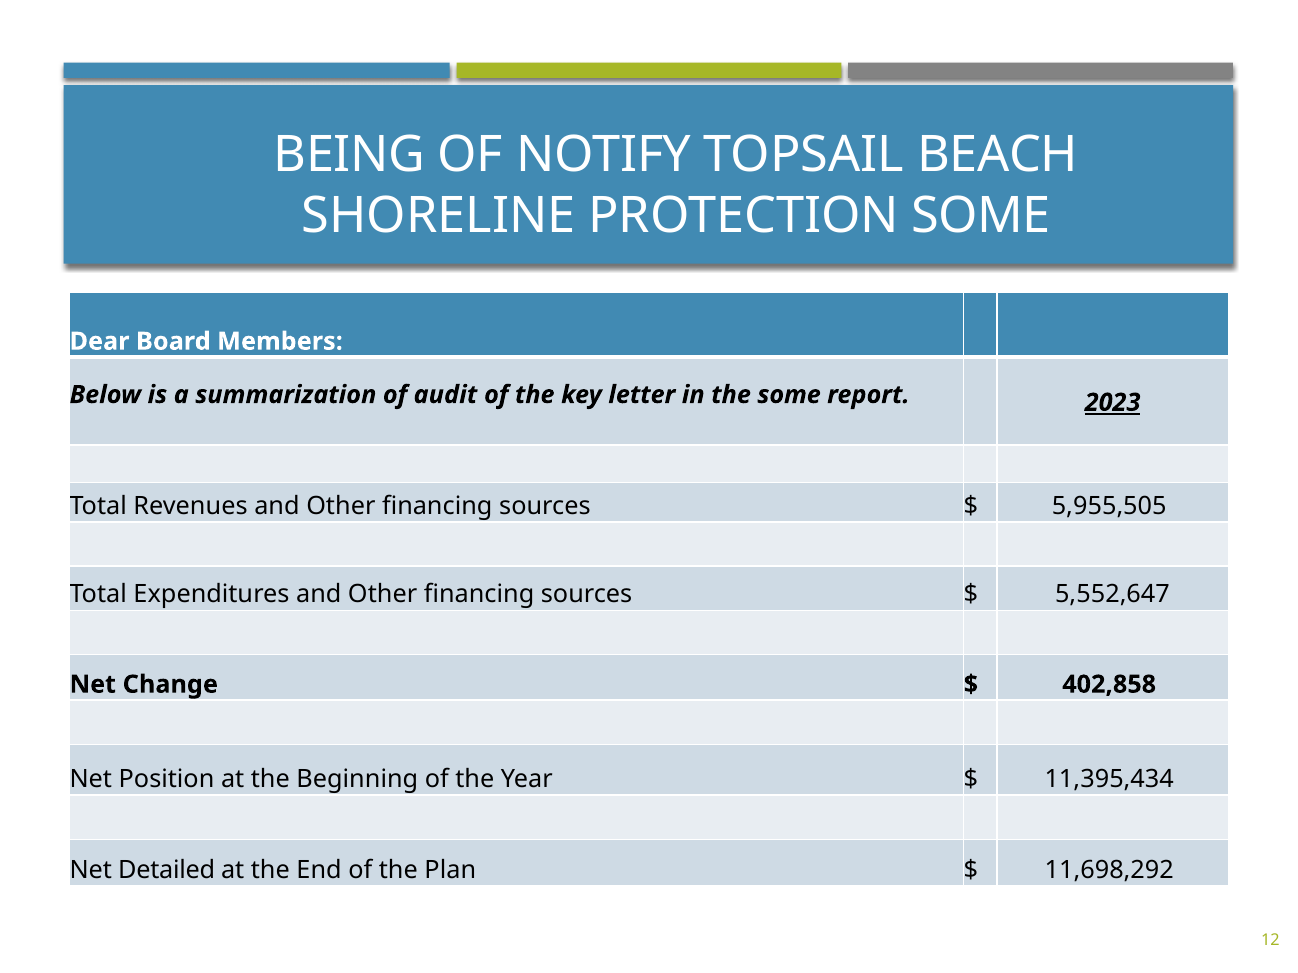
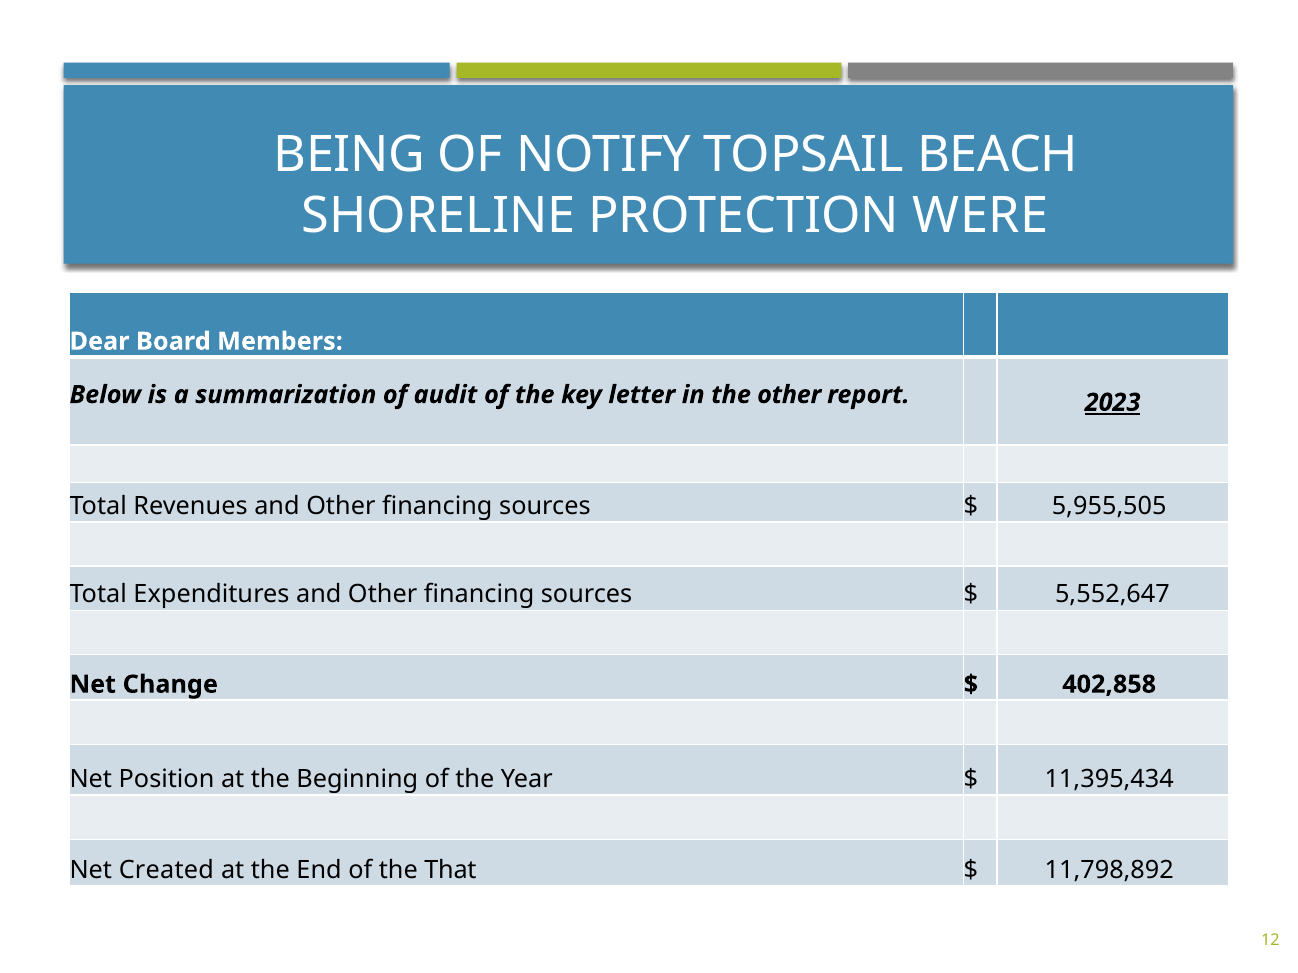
PROTECTION SOME: SOME -> WERE (981, 215)
the some: some -> other (789, 395)
Detailed: Detailed -> Created (166, 871)
Plan: Plan -> That (451, 871)
11,698,292: 11,698,292 -> 11,798,892 (1109, 871)
